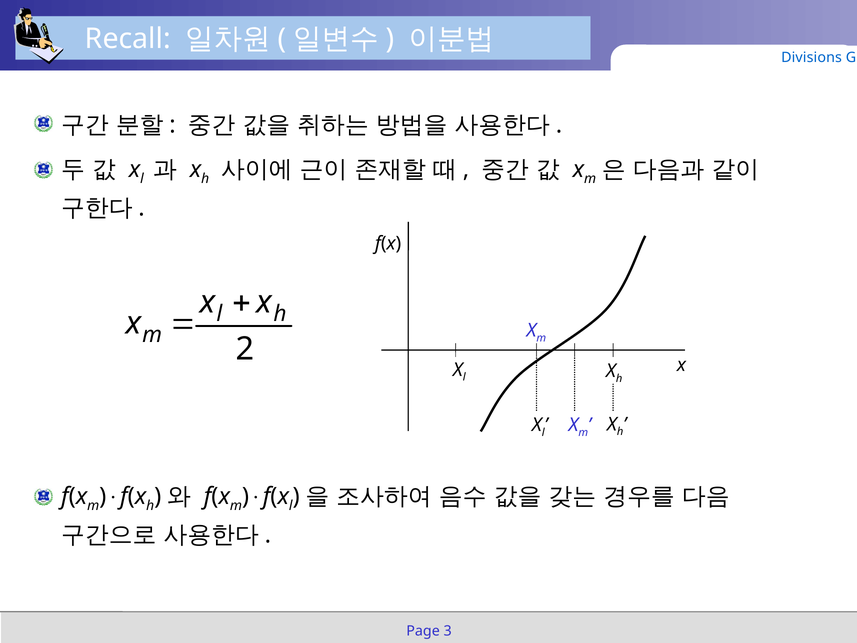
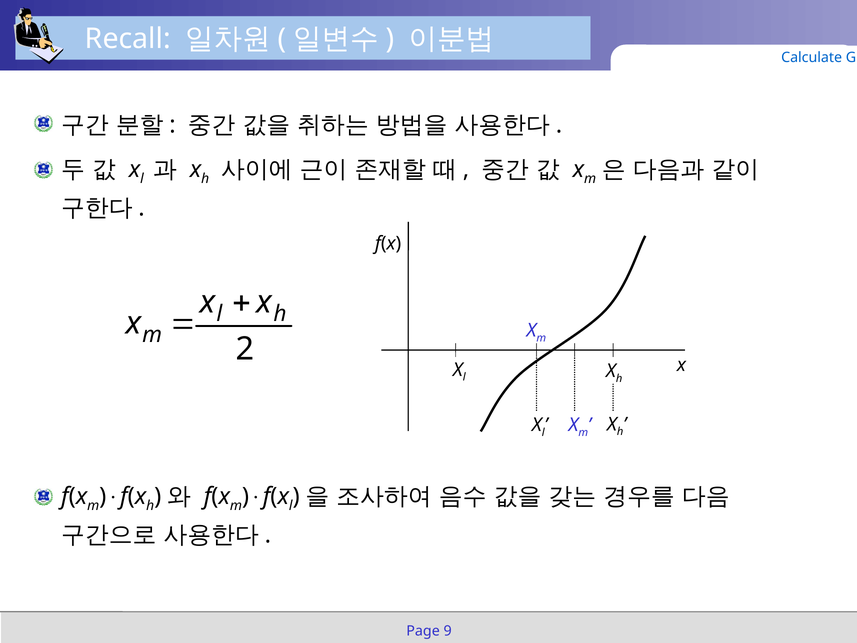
Divisions: Divisions -> Calculate (812, 58)
3: 3 -> 9 (448, 631)
